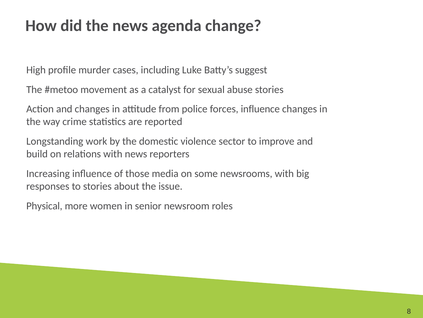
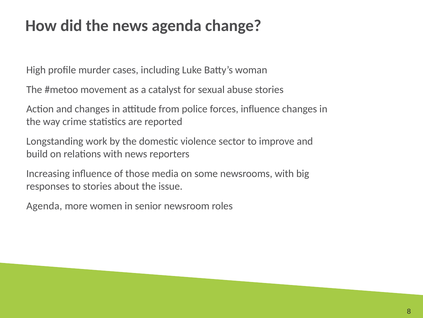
suggest: suggest -> woman (251, 70)
Physical: Physical -> Agenda (44, 205)
